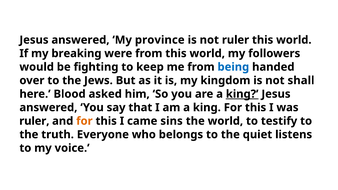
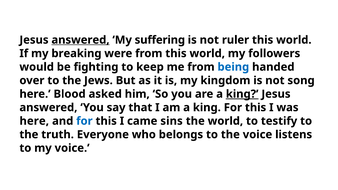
answered underline: none -> present (80, 40)
province: province -> suffering (160, 40)
shall: shall -> song (301, 81)
ruler: ruler -> here (34, 121)
for colour: orange -> blue (84, 121)
the quiet: quiet -> voice (257, 135)
